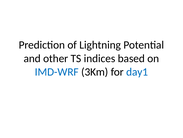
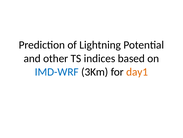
day1 colour: blue -> orange (137, 72)
